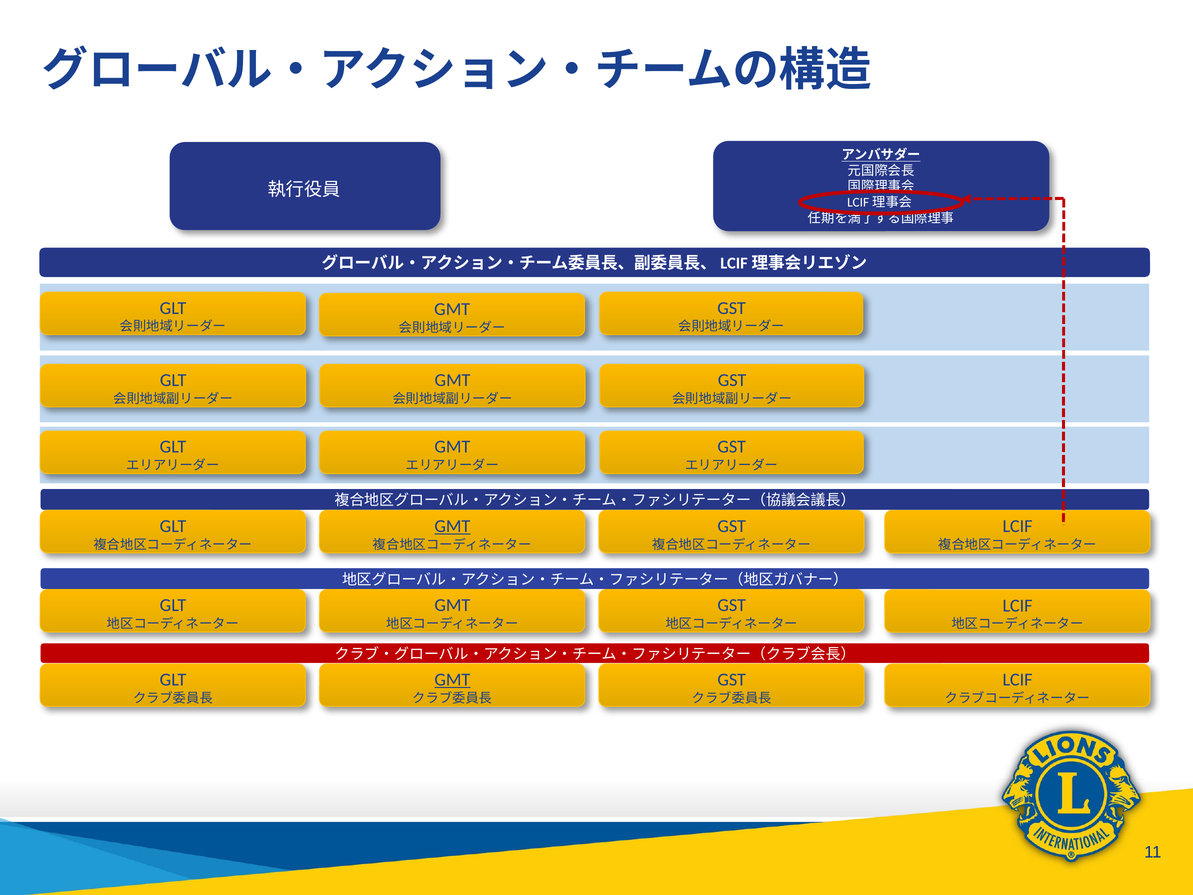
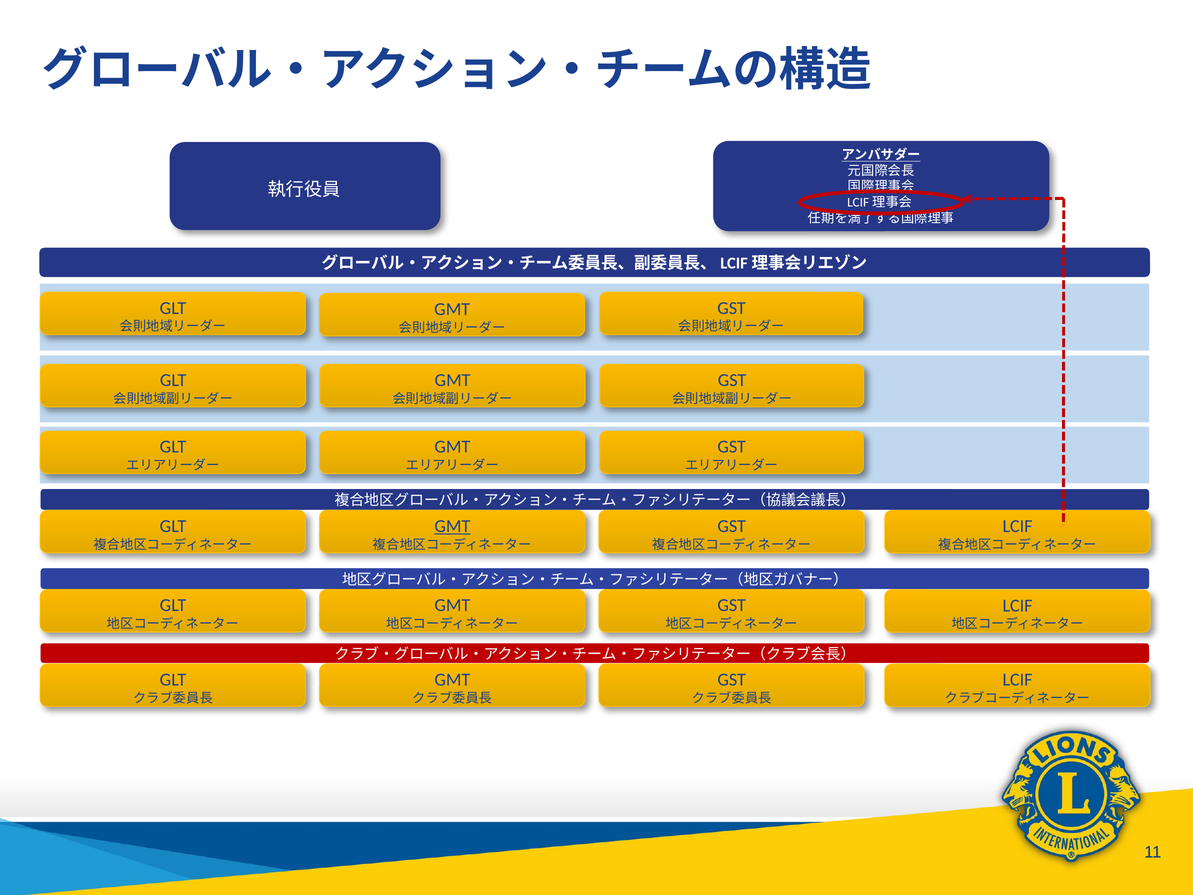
GMT underline: present -> none (452, 680)
